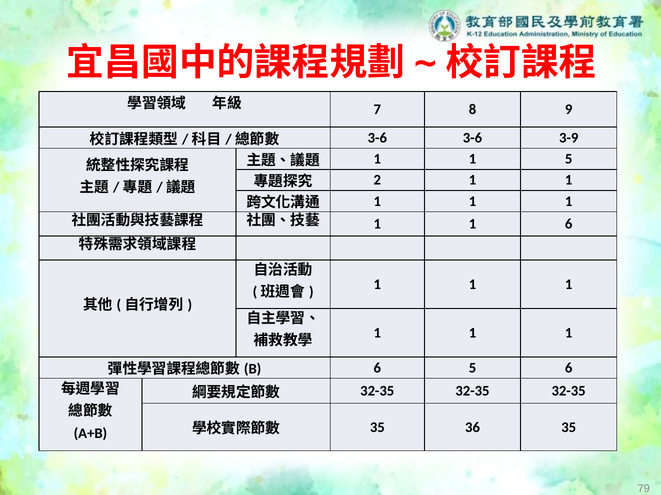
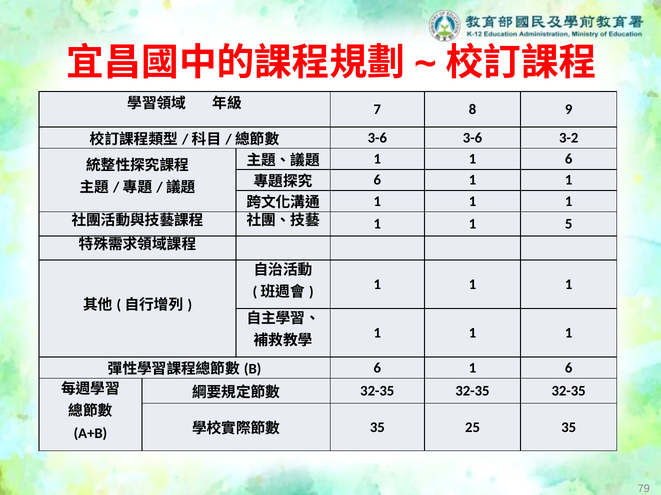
3-9: 3-9 -> 3-2 (569, 138)
1 1 5: 5 -> 6 (569, 159)
2: 2 -> 6 (377, 180)
1 6: 6 -> 5 (569, 224)
5: 5 -> 1 (473, 368)
36: 36 -> 25 (473, 428)
